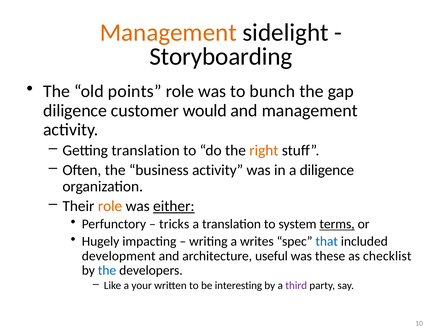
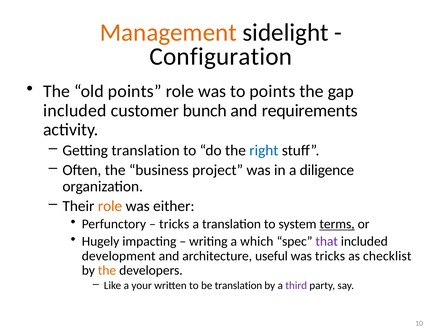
Storyboarding: Storyboarding -> Configuration (221, 57)
to bunch: bunch -> points (272, 91)
diligence: diligence -> included (75, 111)
would: would -> bunch (205, 111)
and management: management -> requirements (310, 111)
right colour: orange -> blue (264, 151)
business activity: activity -> project (218, 170)
either underline: present -> none (174, 207)
writes: writes -> which (257, 242)
that colour: blue -> purple (327, 242)
was these: these -> tricks (330, 256)
the colour: blue -> orange (107, 271)
be interesting: interesting -> translation (238, 286)
